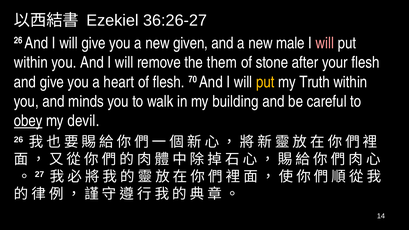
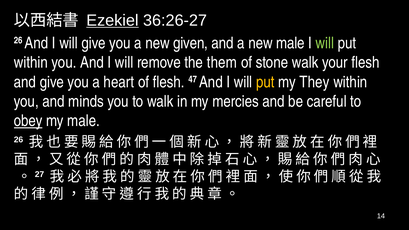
Ezekiel underline: none -> present (112, 20)
will colour: pink -> light green (325, 43)
stone after: after -> walk (305, 63)
70: 70 -> 47 (193, 79)
Truth: Truth -> They (314, 82)
building: building -> mercies (236, 102)
my devil: devil -> male (84, 121)
